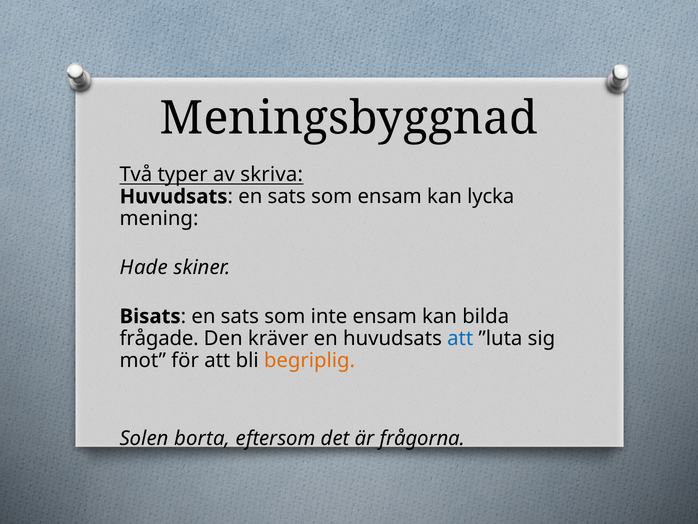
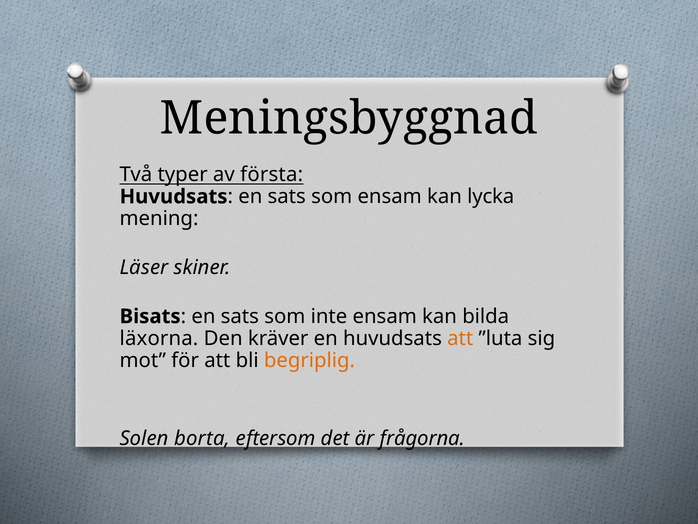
skriva: skriva -> första (272, 174)
Hade: Hade -> Läser (144, 267)
frågade: frågade -> läxorna (159, 338)
att colour: blue -> orange (460, 338)
